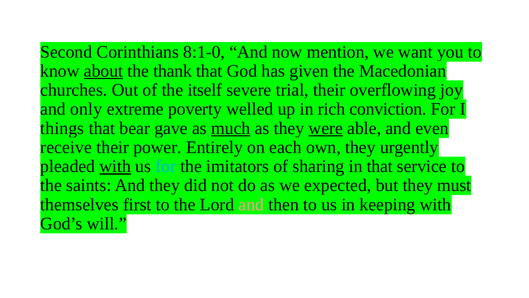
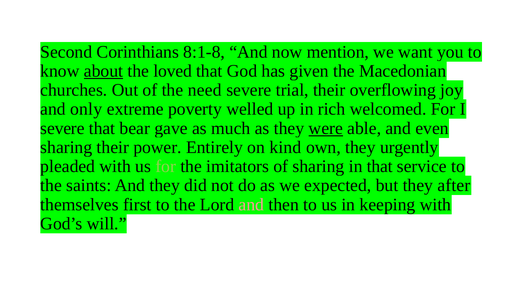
8:1-0: 8:1-0 -> 8:1-8 (204, 52)
thank: thank -> loved (173, 71)
itself: itself -> need (205, 90)
conviction: conviction -> welcomed (388, 109)
things: things -> severe (62, 128)
much underline: present -> none (231, 128)
receive: receive -> sharing (66, 147)
each: each -> kind (285, 147)
with underline: present -> none (115, 166)
for colour: light blue -> light green (166, 166)
must: must -> after (454, 185)
